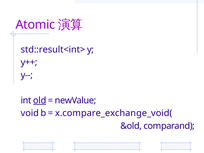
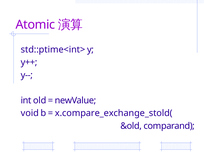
std::result<int>: std::result<int> -> std::ptime<int> (53, 50)
old underline: present -> none (40, 100)
x.compare_exchange_void(: x.compare_exchange_void( -> x.compare_exchange_stold( (114, 113)
